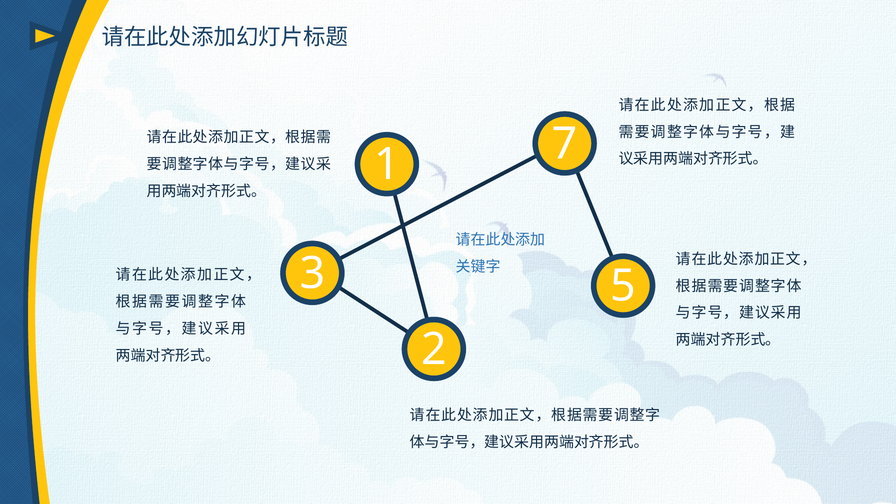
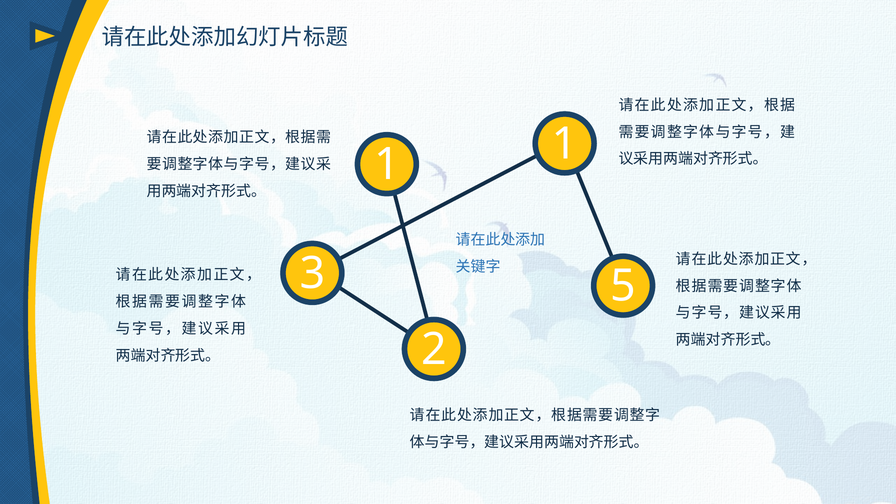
1 7: 7 -> 1 (565, 144)
